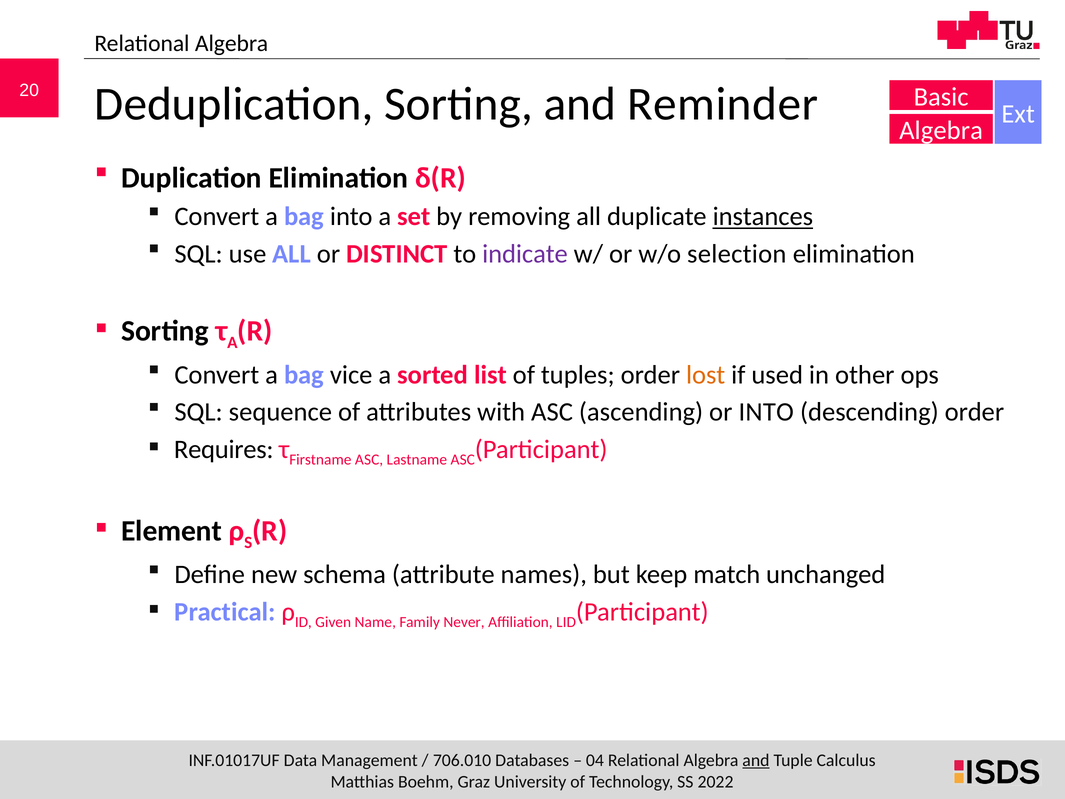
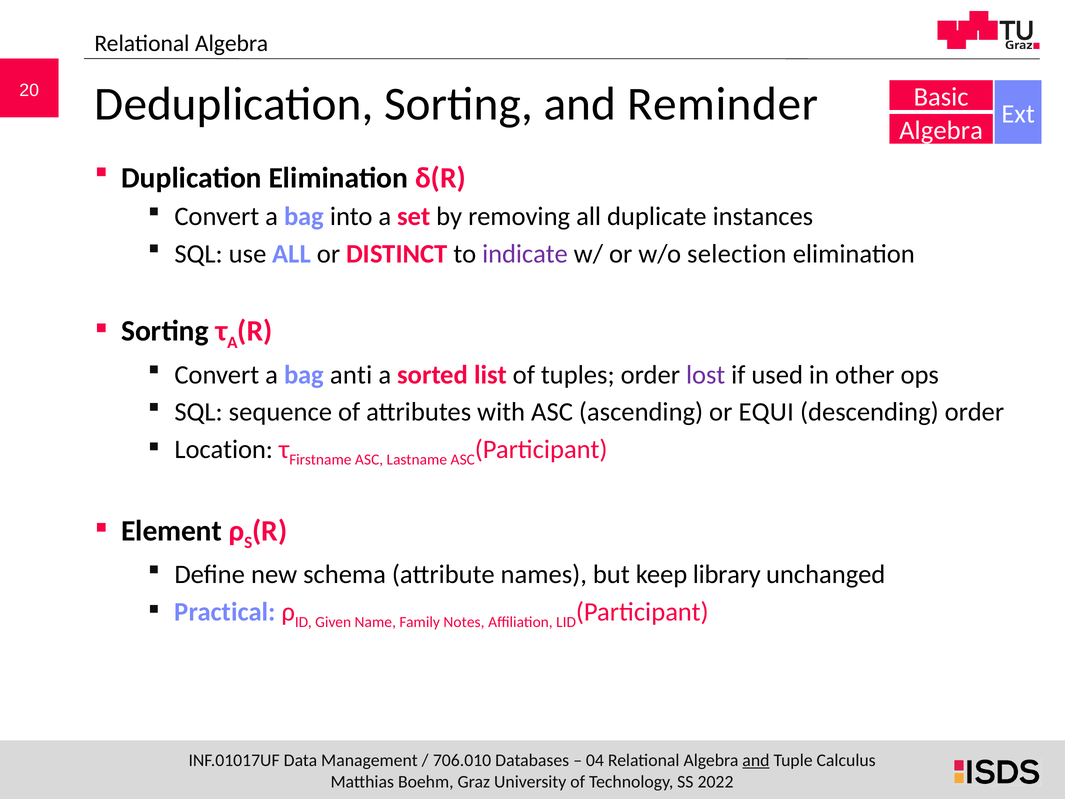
instances underline: present -> none (763, 217)
vice: vice -> anti (351, 375)
lost colour: orange -> purple (706, 375)
or INTO: INTO -> EQUI (766, 412)
Requires: Requires -> Location (224, 449)
match: match -> library (727, 574)
Never: Never -> Notes (464, 622)
